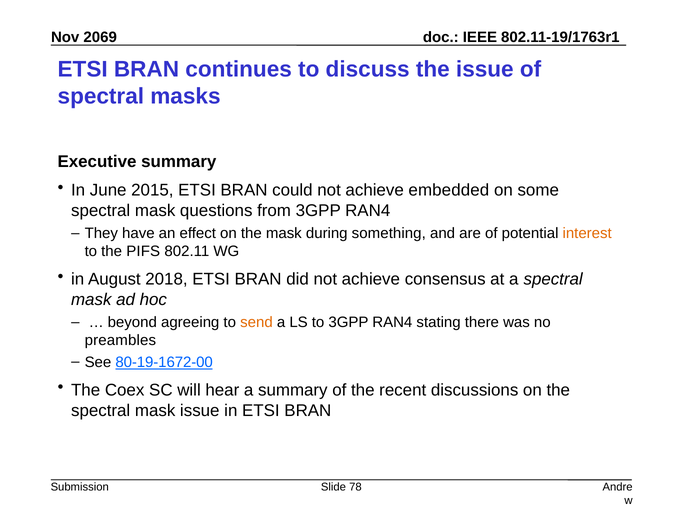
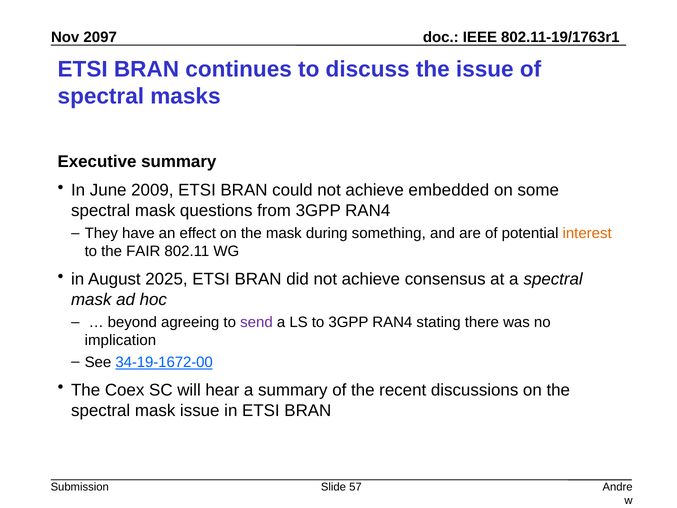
2069: 2069 -> 2097 (100, 37)
2015: 2015 -> 2009 (152, 190)
PIFS: PIFS -> FAIR (143, 251)
2018: 2018 -> 2025 (166, 279)
send colour: orange -> purple (256, 322)
preambles: preambles -> implication (120, 340)
80-19-1672-00: 80-19-1672-00 -> 34-19-1672-00 (164, 362)
78: 78 -> 57 (355, 487)
